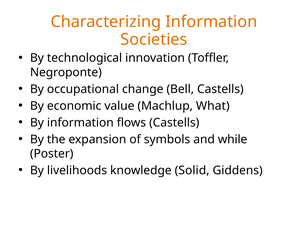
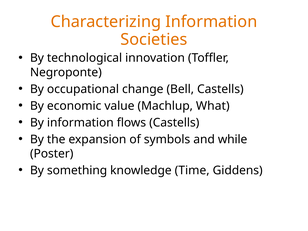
livelihoods: livelihoods -> something (77, 170)
Solid: Solid -> Time (192, 170)
